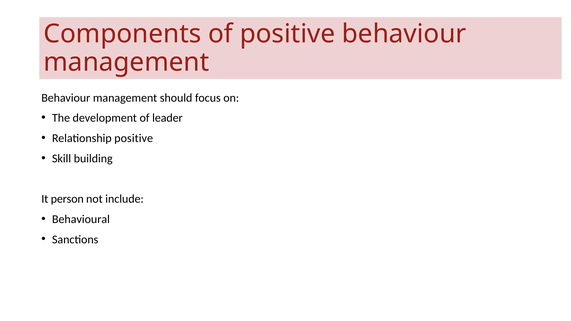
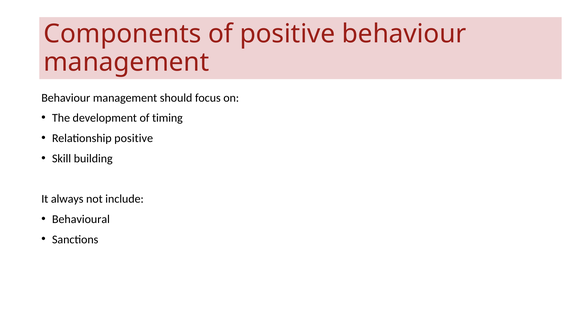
leader: leader -> timing (167, 118)
person: person -> always (67, 199)
